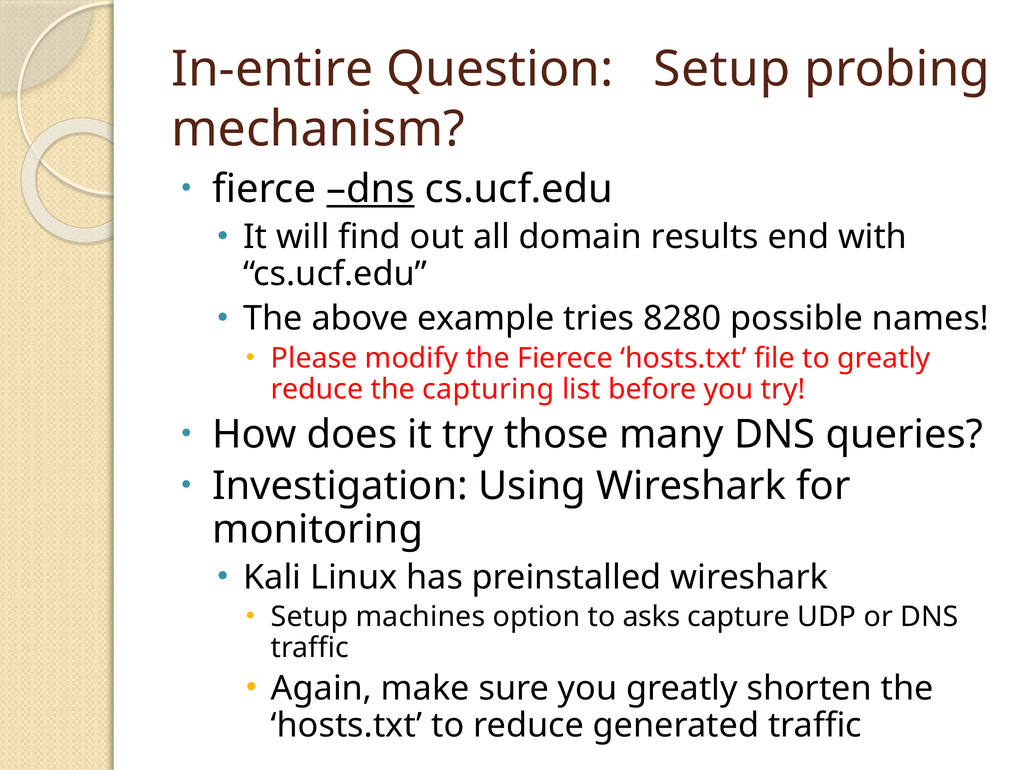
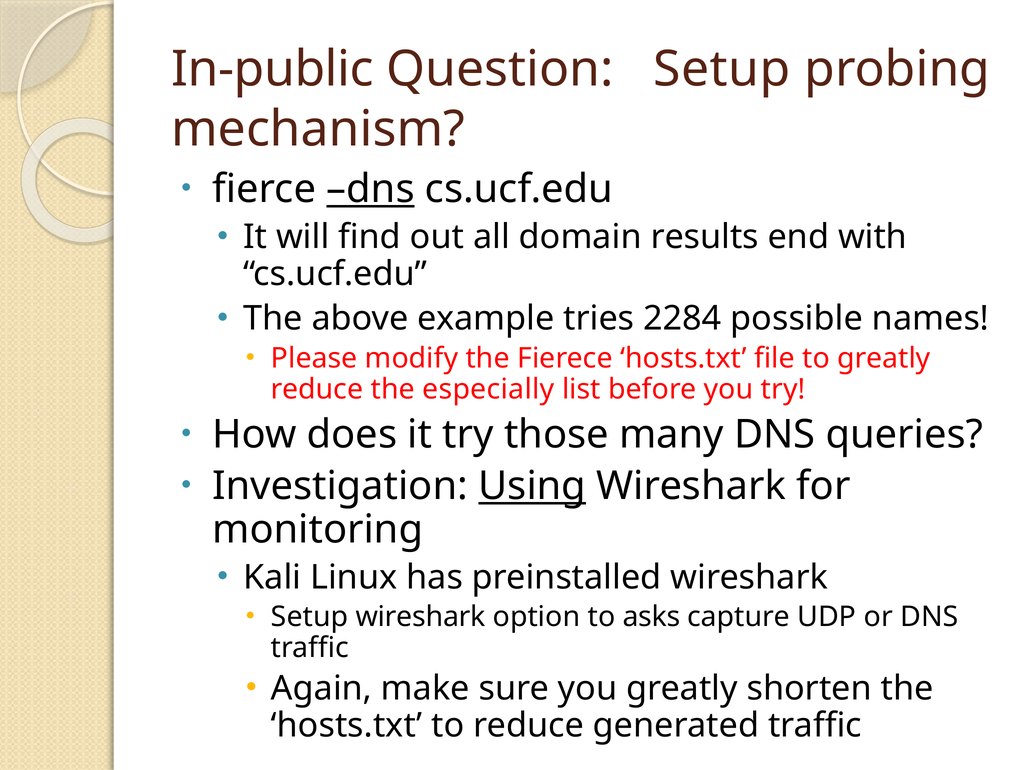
In-entire: In-entire -> In-public (273, 69)
8280: 8280 -> 2284 (682, 319)
capturing: capturing -> especially (488, 389)
Using underline: none -> present (532, 486)
Setup machines: machines -> wireshark (421, 617)
